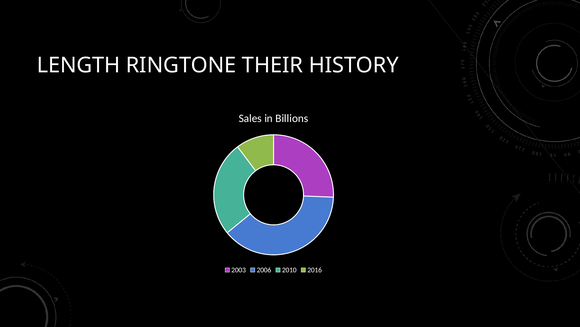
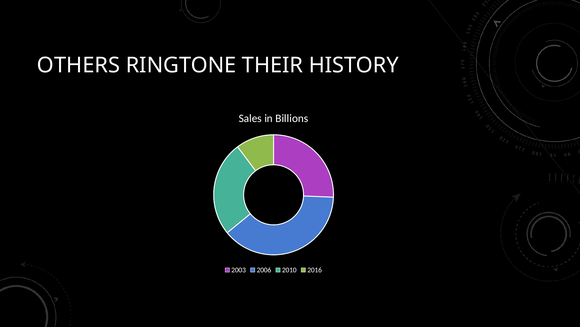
LENGTH: LENGTH -> OTHERS (79, 65)
